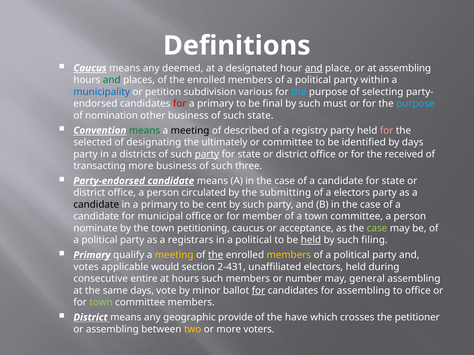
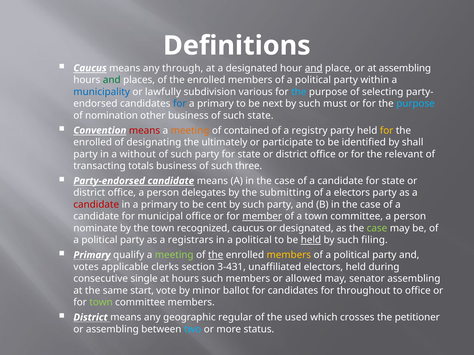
deemed: deemed -> through (183, 68)
petition: petition -> lawfully (163, 92)
for colour: red -> blue (180, 104)
final: final -> next (273, 104)
means colour: green -> red (145, 131)
meeting colour: black -> orange (190, 131)
described: described -> contained (247, 131)
for colour: pink -> yellow (387, 131)
selected: selected -> enrolled (93, 142)
or committee: committee -> participate (288, 142)
by days: days -> shall (413, 142)
districts: districts -> without (138, 154)
party underline: present -> none (207, 154)
received: received -> relevant (404, 154)
transacting more: more -> totals (141, 166)
circulated: circulated -> delegates (204, 193)
candidate colour: black -> red (96, 205)
member underline: none -> present (262, 217)
petitioning: petitioning -> recognized (203, 229)
or acceptance: acceptance -> designated (306, 229)
meeting colour: yellow -> light green (174, 255)
would: would -> clerks (165, 267)
2-431: 2-431 -> 3-431 (232, 267)
entire: entire -> single (144, 279)
number: number -> allowed (304, 279)
general: general -> senator (367, 279)
same days: days -> start (142, 291)
for underline: present -> none (258, 291)
for assembling: assembling -> throughout (364, 291)
provide: provide -> regular (235, 318)
have: have -> used (296, 318)
two colour: yellow -> light blue (193, 330)
voters: voters -> status (259, 330)
